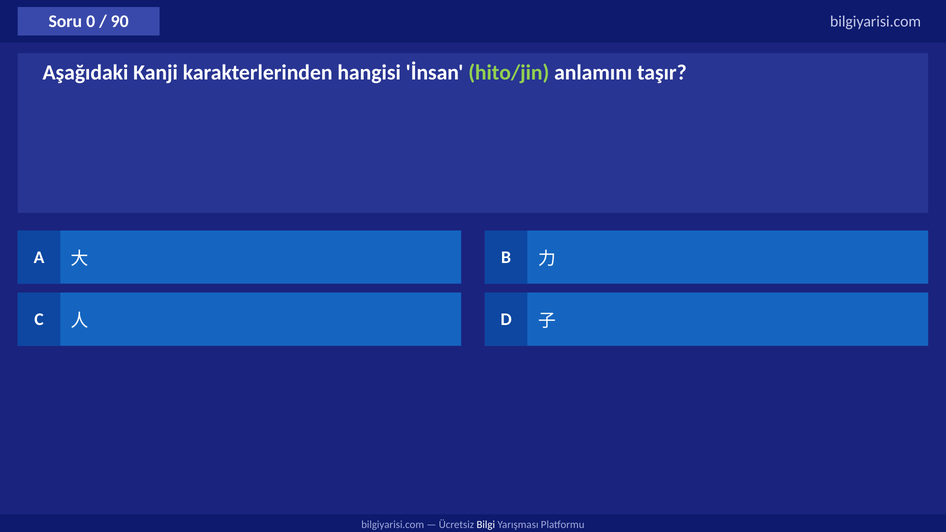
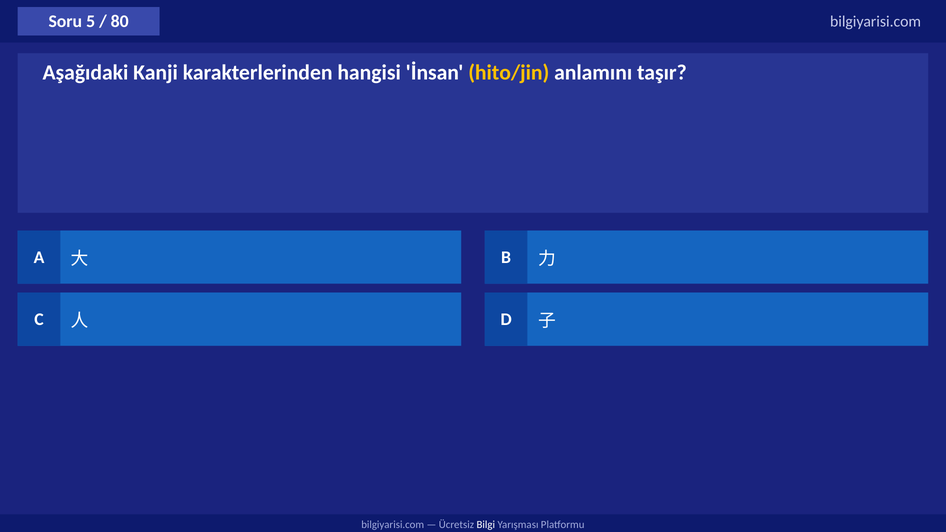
0: 0 -> 5 (91, 22)
90: 90 -> 80 (120, 22)
hito/jin colour: light green -> yellow (509, 73)
